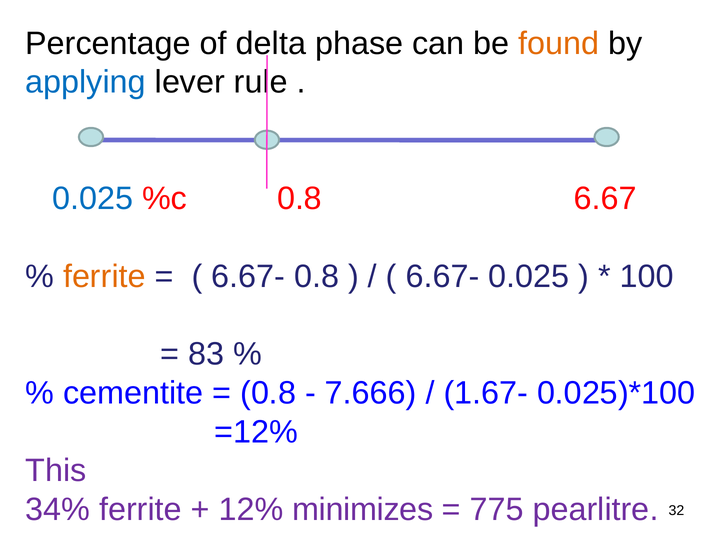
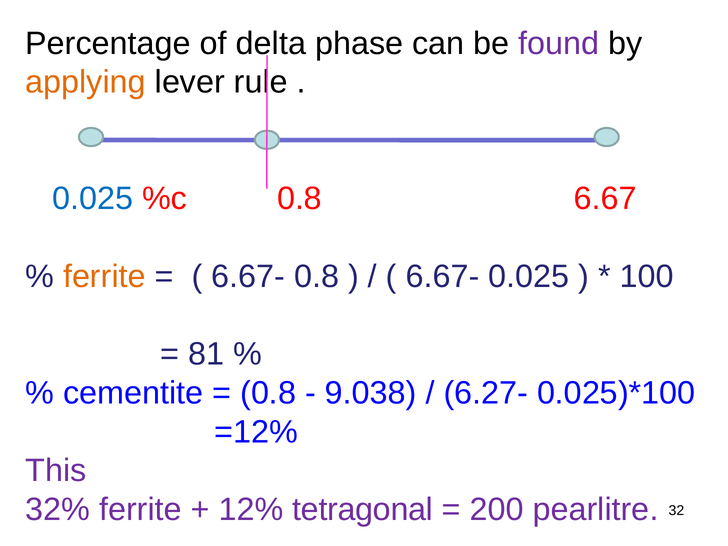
found colour: orange -> purple (559, 43)
applying colour: blue -> orange (86, 82)
83: 83 -> 81 (206, 354)
7.666: 7.666 -> 9.038 (371, 393)
1.67-: 1.67- -> 6.27- (486, 393)
34%: 34% -> 32% (58, 509)
minimizes: minimizes -> tetragonal (363, 509)
775: 775 -> 200 (497, 509)
